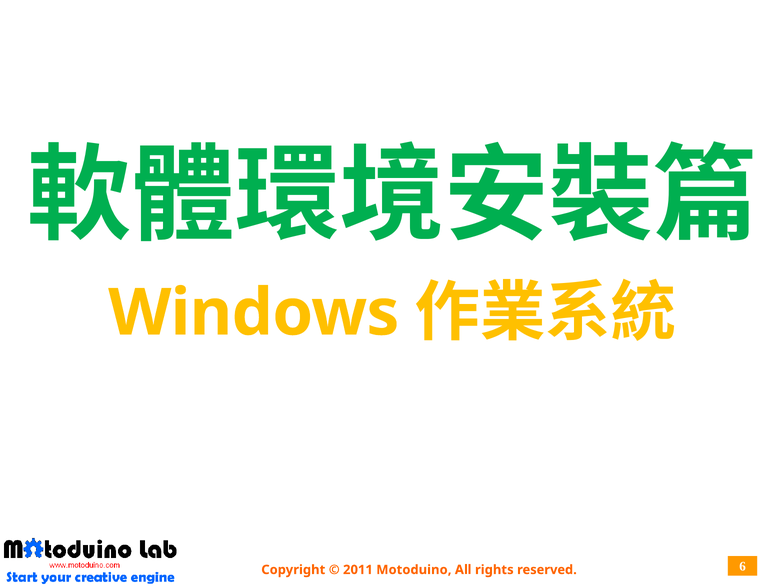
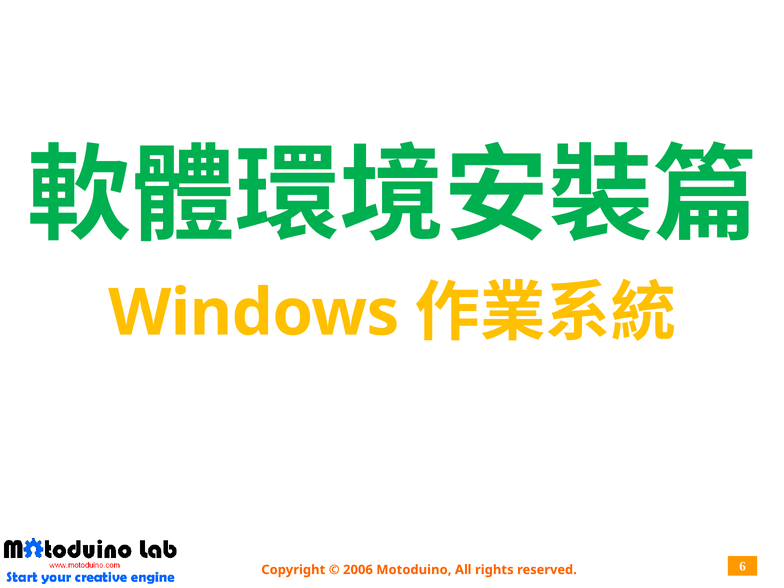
2011: 2011 -> 2006 (358, 570)
